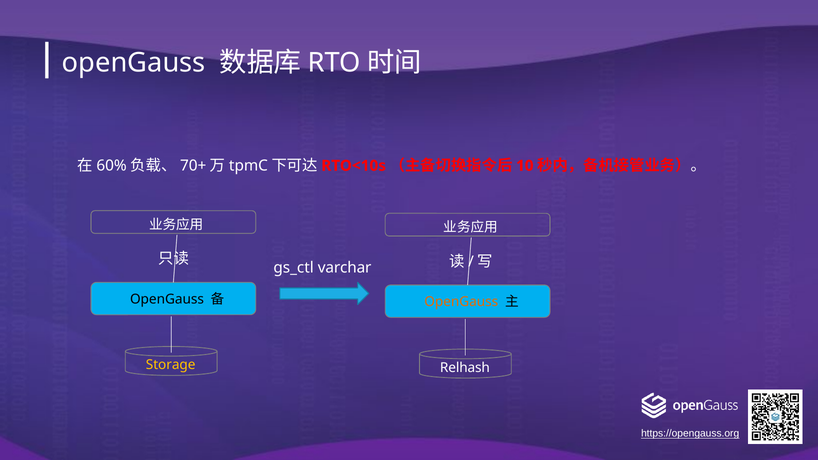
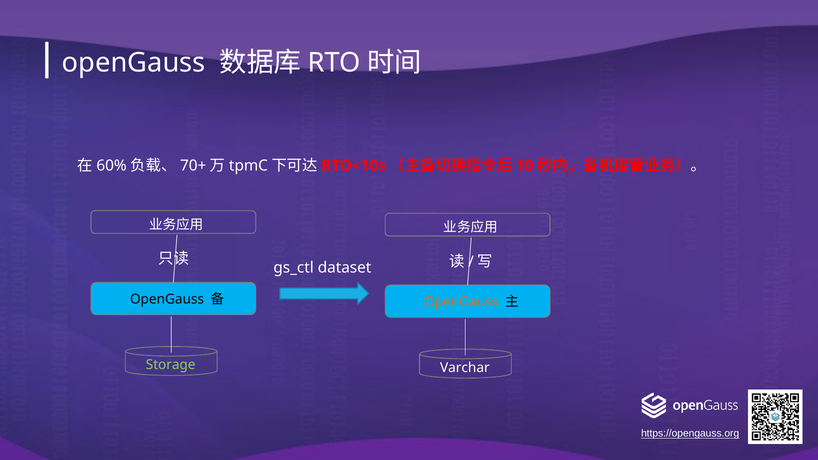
varchar: varchar -> dataset (345, 268)
Storage colour: yellow -> light green (171, 365)
Relhash: Relhash -> Varchar (465, 368)
